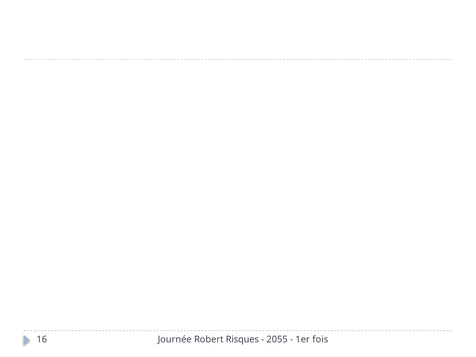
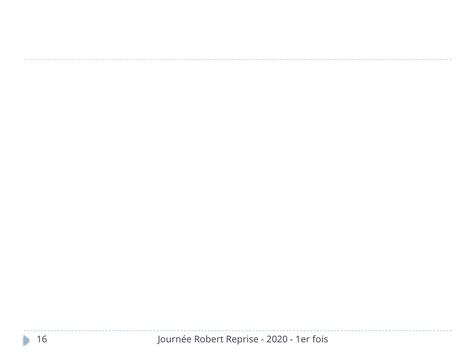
Risques: Risques -> Reprise (242, 339)
2055: 2055 -> 2020 (277, 339)
